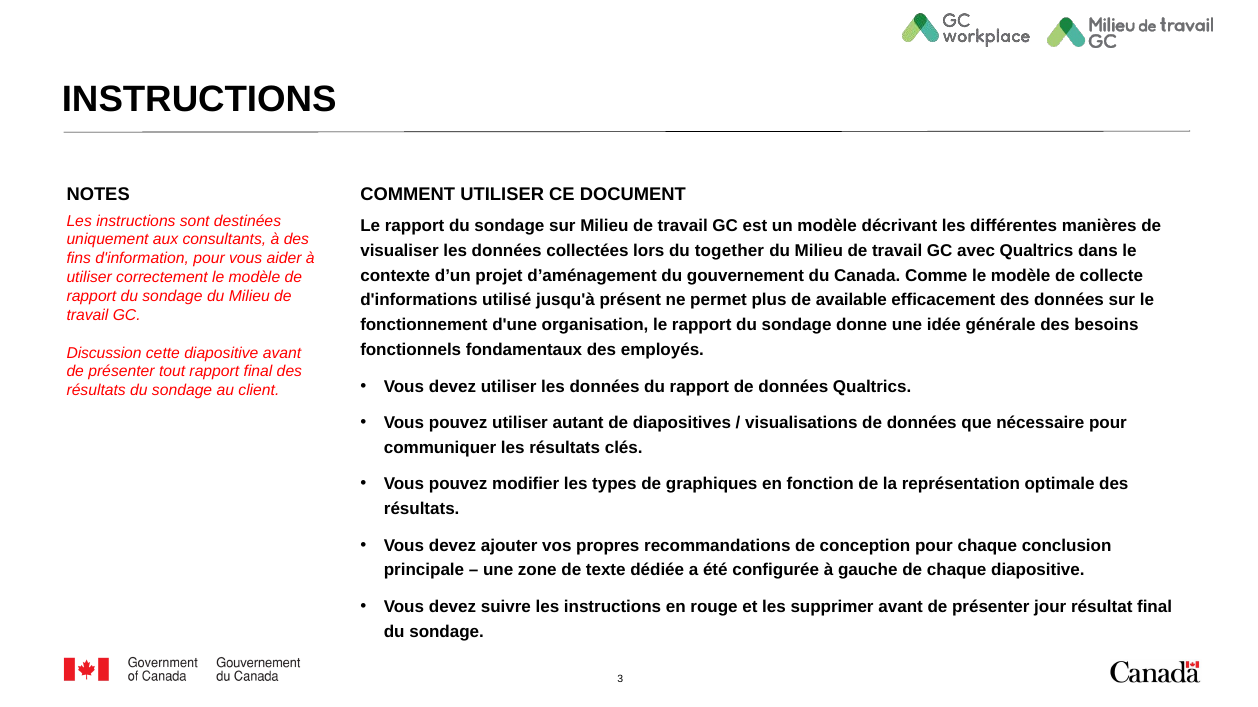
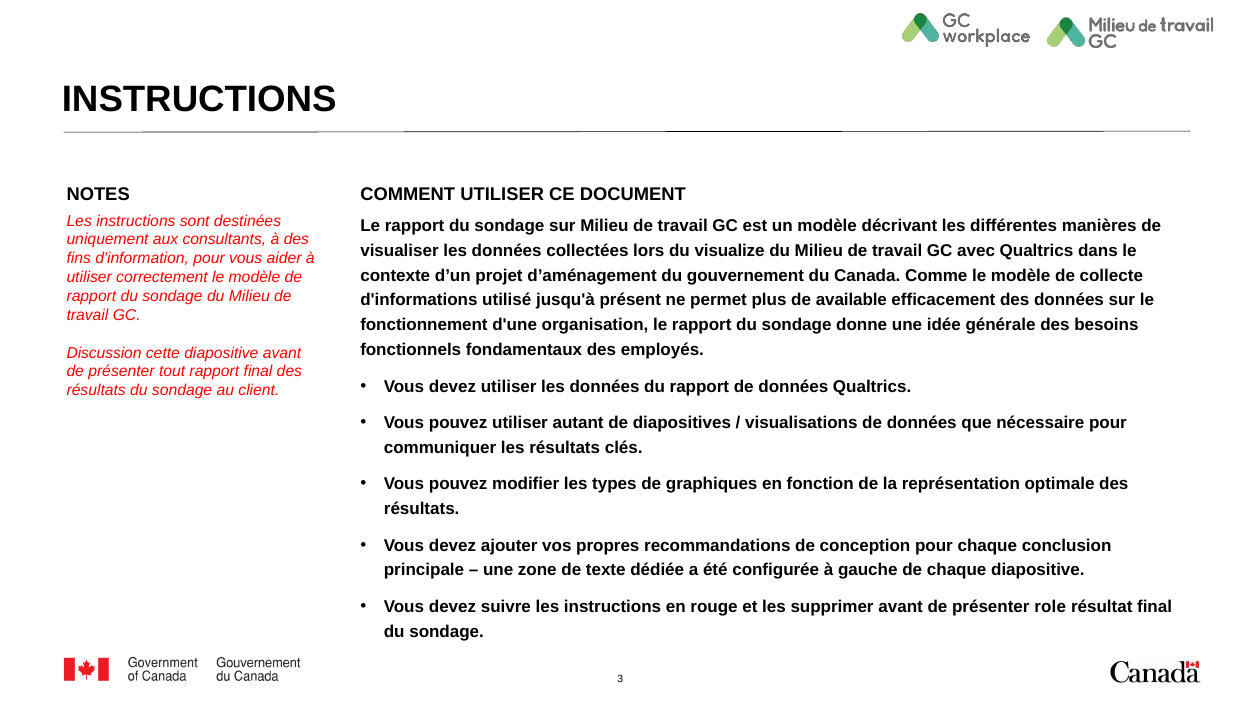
together: together -> visualize (730, 251)
jour: jour -> role (1050, 607)
